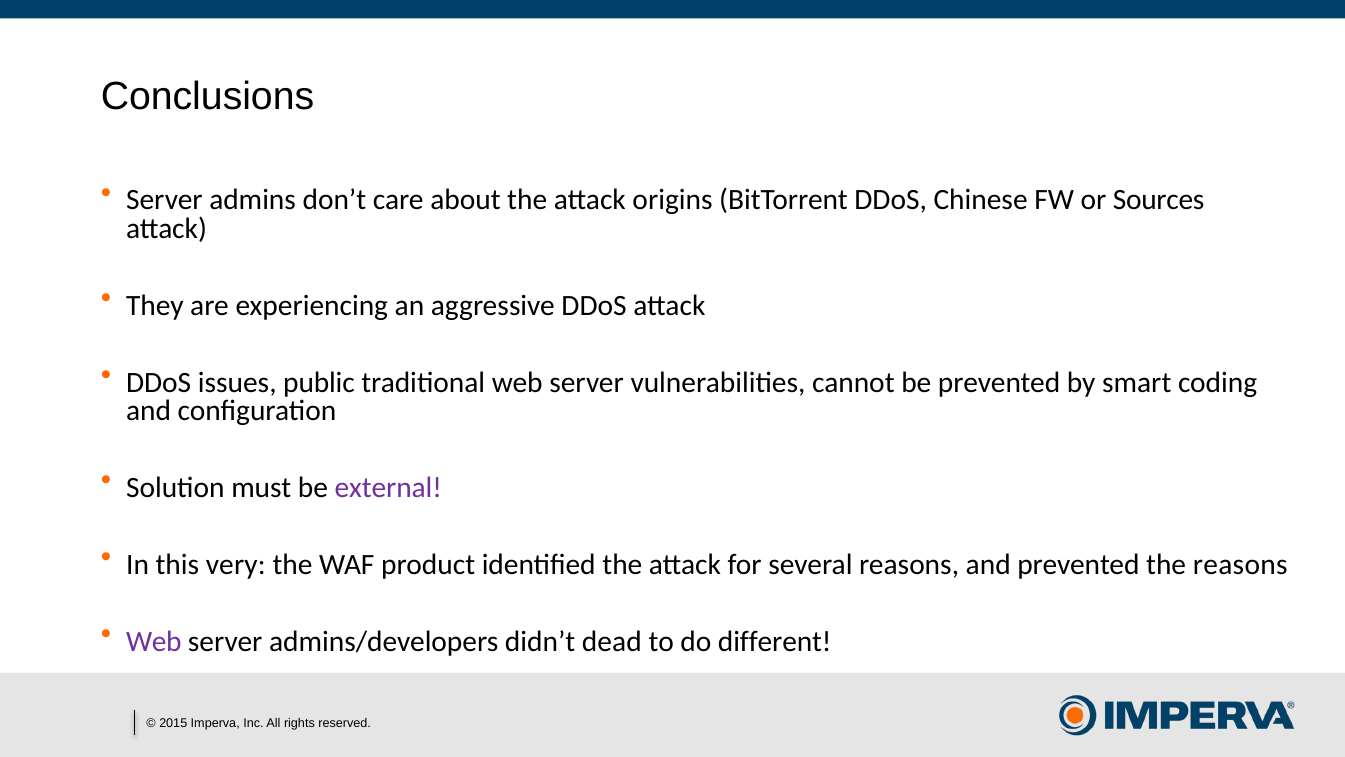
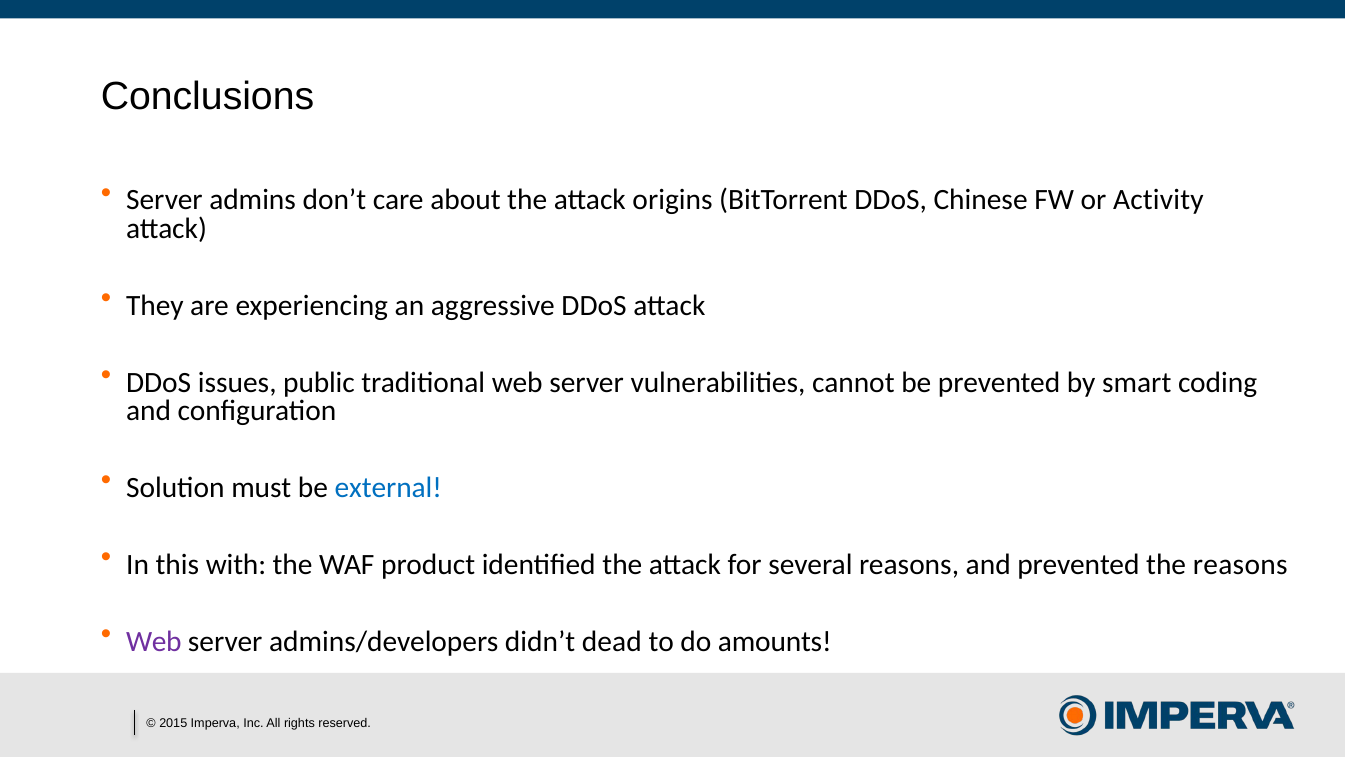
Sources: Sources -> Activity (1158, 200)
external colour: purple -> blue (388, 488)
very: very -> with (236, 565)
different: different -> amounts (775, 642)
